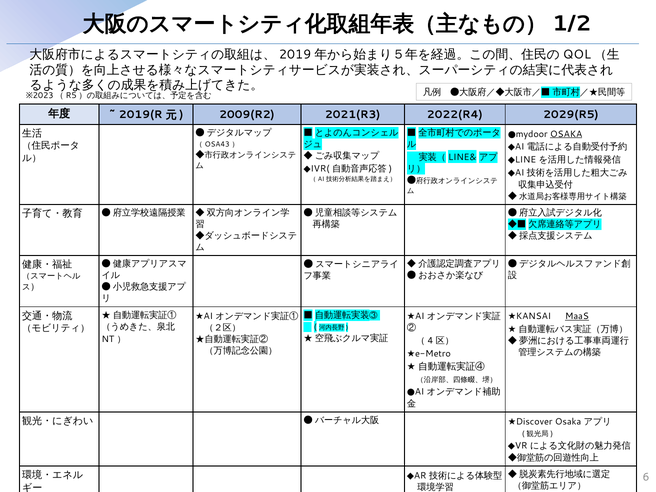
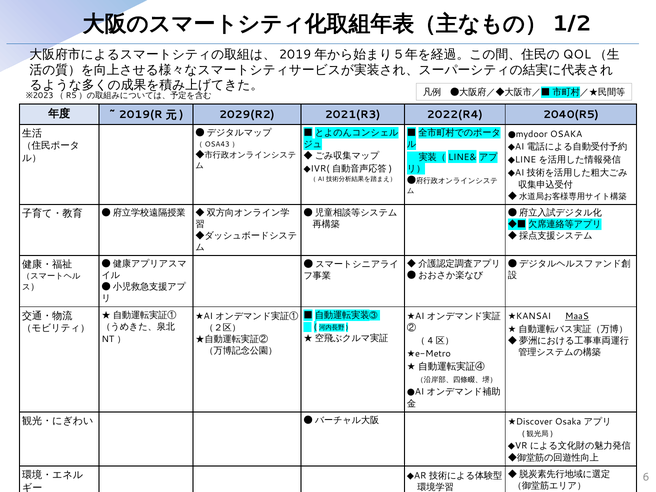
2009(R2: 2009(R2 -> 2029(R2 (247, 115)
2029(R5: 2029(R5 -> 2040(R5 (571, 115)
OSAKA underline: present -> none (566, 134)
